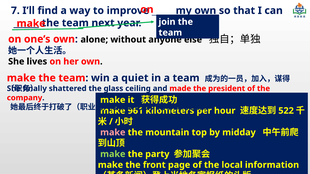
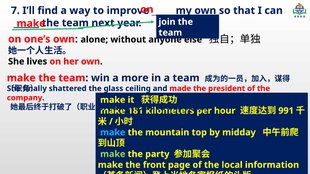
quiet: quiet -> more (135, 78)
961: 961 -> 181 (135, 111)
522: 522 -> 991 (286, 111)
make colour: pink -> light blue (113, 133)
